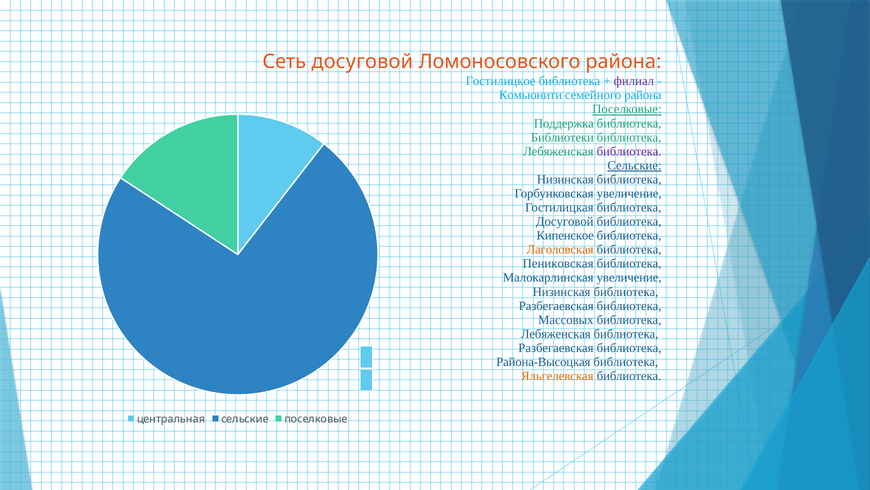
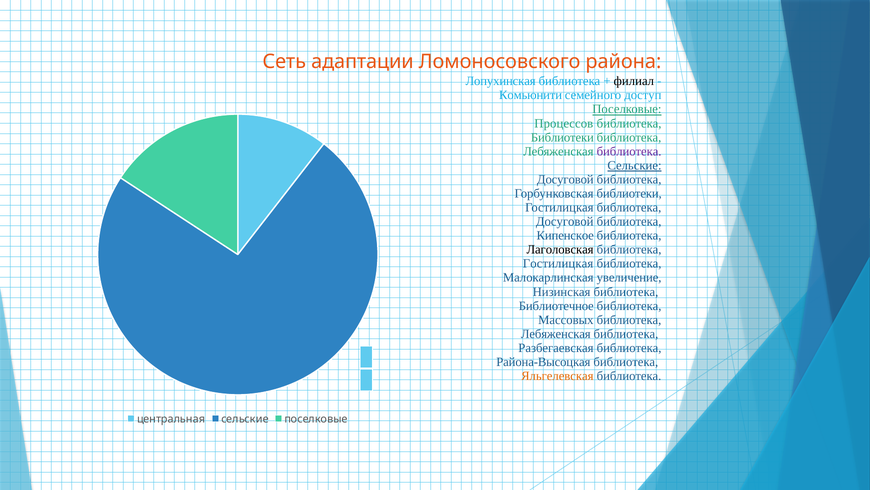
Сеть досуговой: досуговой -> адаптации (362, 61)
Гостилицкое: Гостилицкое -> Лопухинская (501, 81)
филиал colour: purple -> black (634, 81)
семейного района: района -> доступ (643, 95)
Поддержка: Поддержка -> Процессов (564, 123)
Низинская: Низинская -> Досуговой (565, 179)
Горбунковская увеличение: увеличение -> библиотеки (629, 193)
Лаголовская colour: orange -> black (560, 249)
Пениковская: Пениковская -> Гостилицкая (558, 263)
Разбегаевская: Разбегаевская -> Библиотечное (556, 305)
